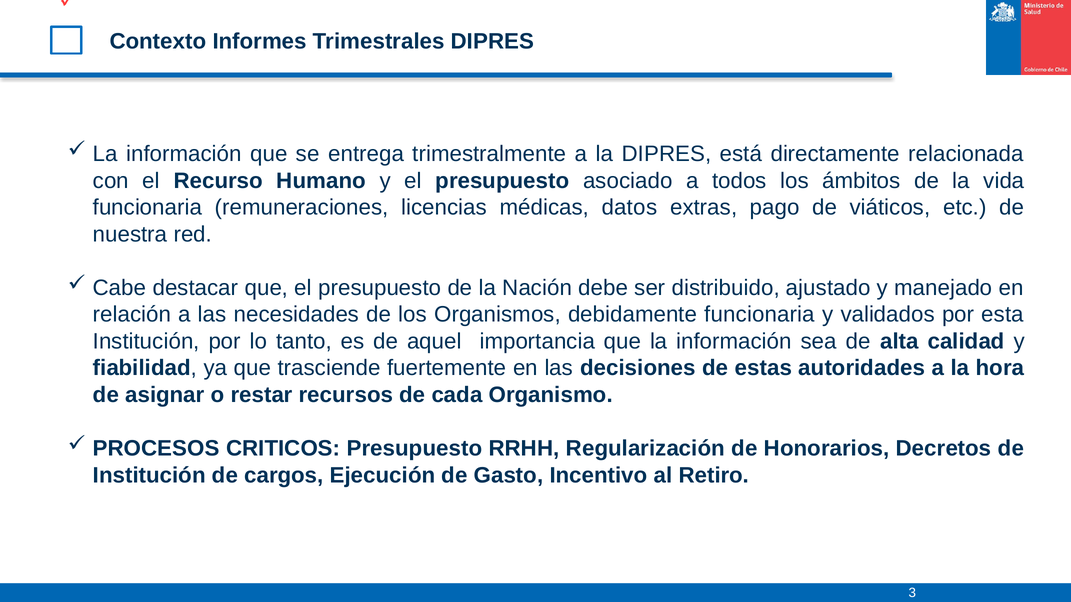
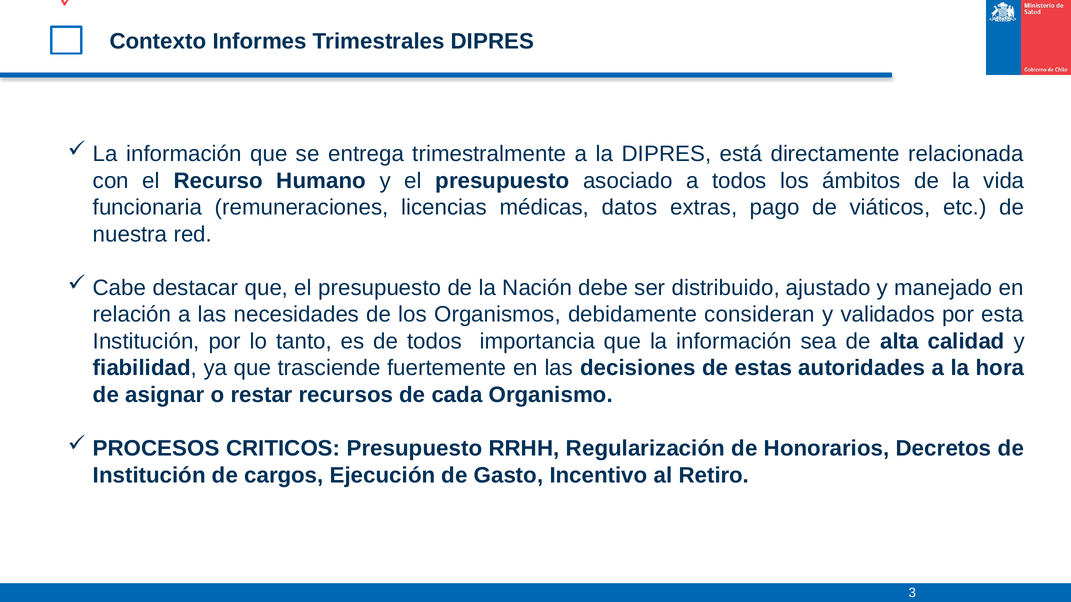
debidamente funcionaria: funcionaria -> consideran (760, 315)
de aquel: aquel -> todos (434, 342)
